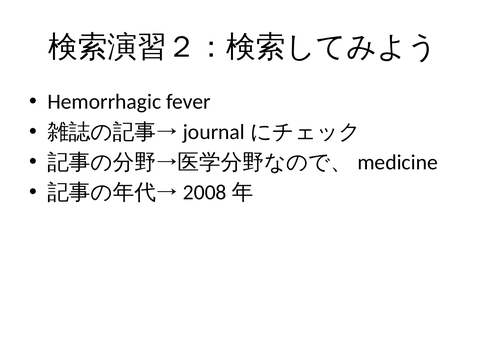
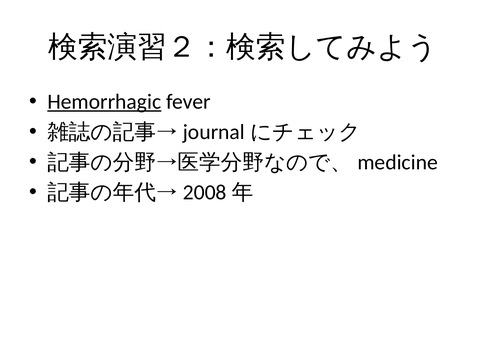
Hemorrhagic underline: none -> present (104, 102)
